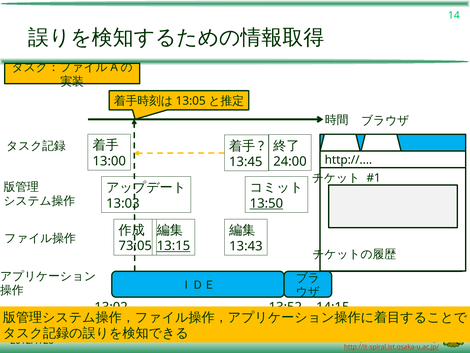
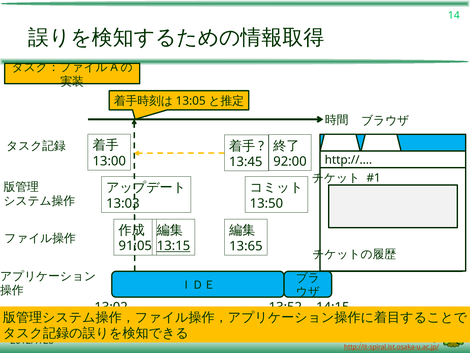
24:00: 24:00 -> 92:00 (290, 161)
13:50 underline: present -> none (266, 203)
73:05: 73:05 -> 91:05 (135, 246)
13:43: 13:43 -> 13:65 (246, 246)
